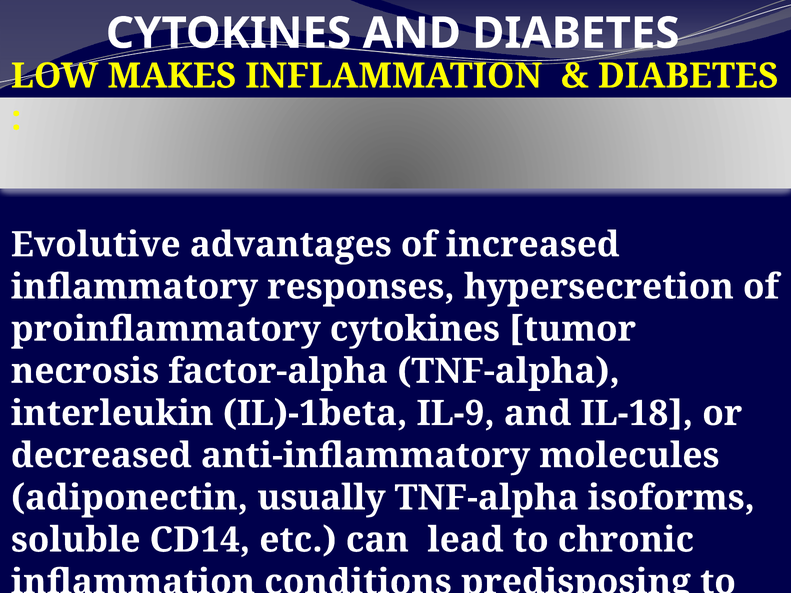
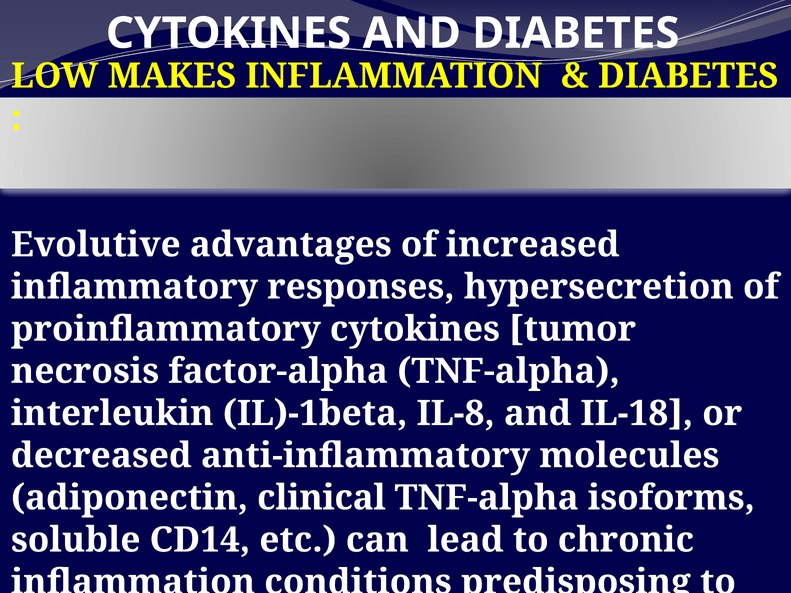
IL-9: IL-9 -> IL-8 (456, 414)
usually: usually -> clinical (321, 498)
